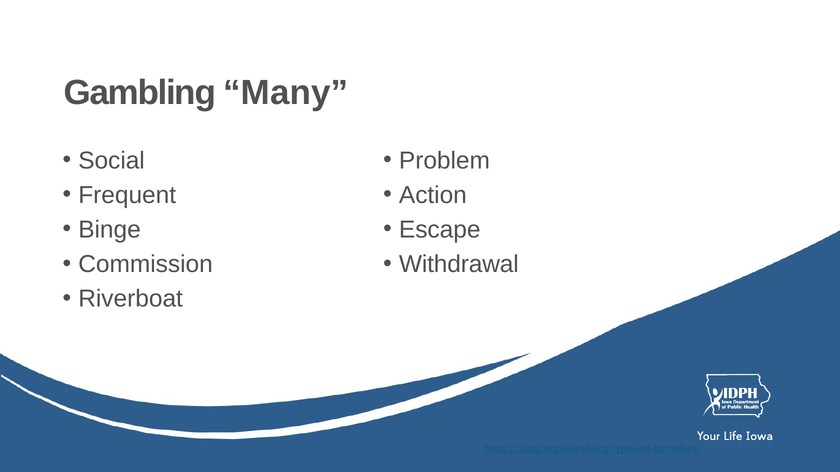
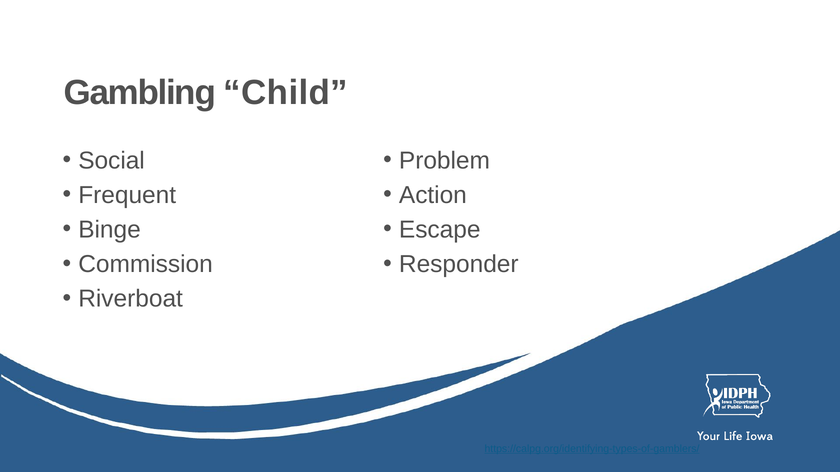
Many: Many -> Child (286, 93)
Withdrawal: Withdrawal -> Responder (459, 265)
